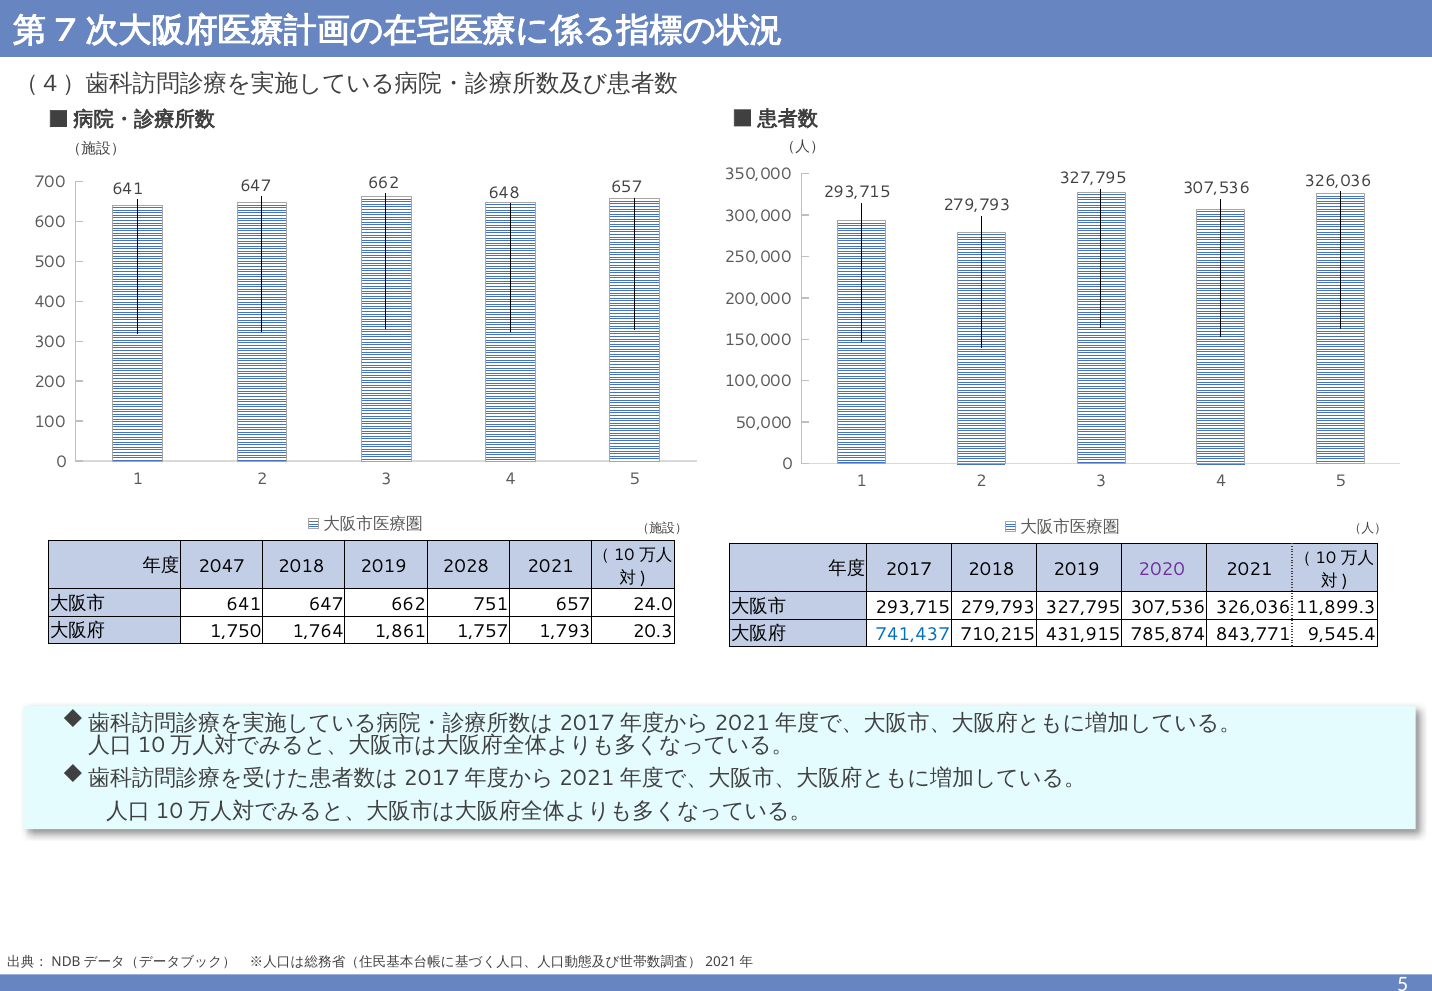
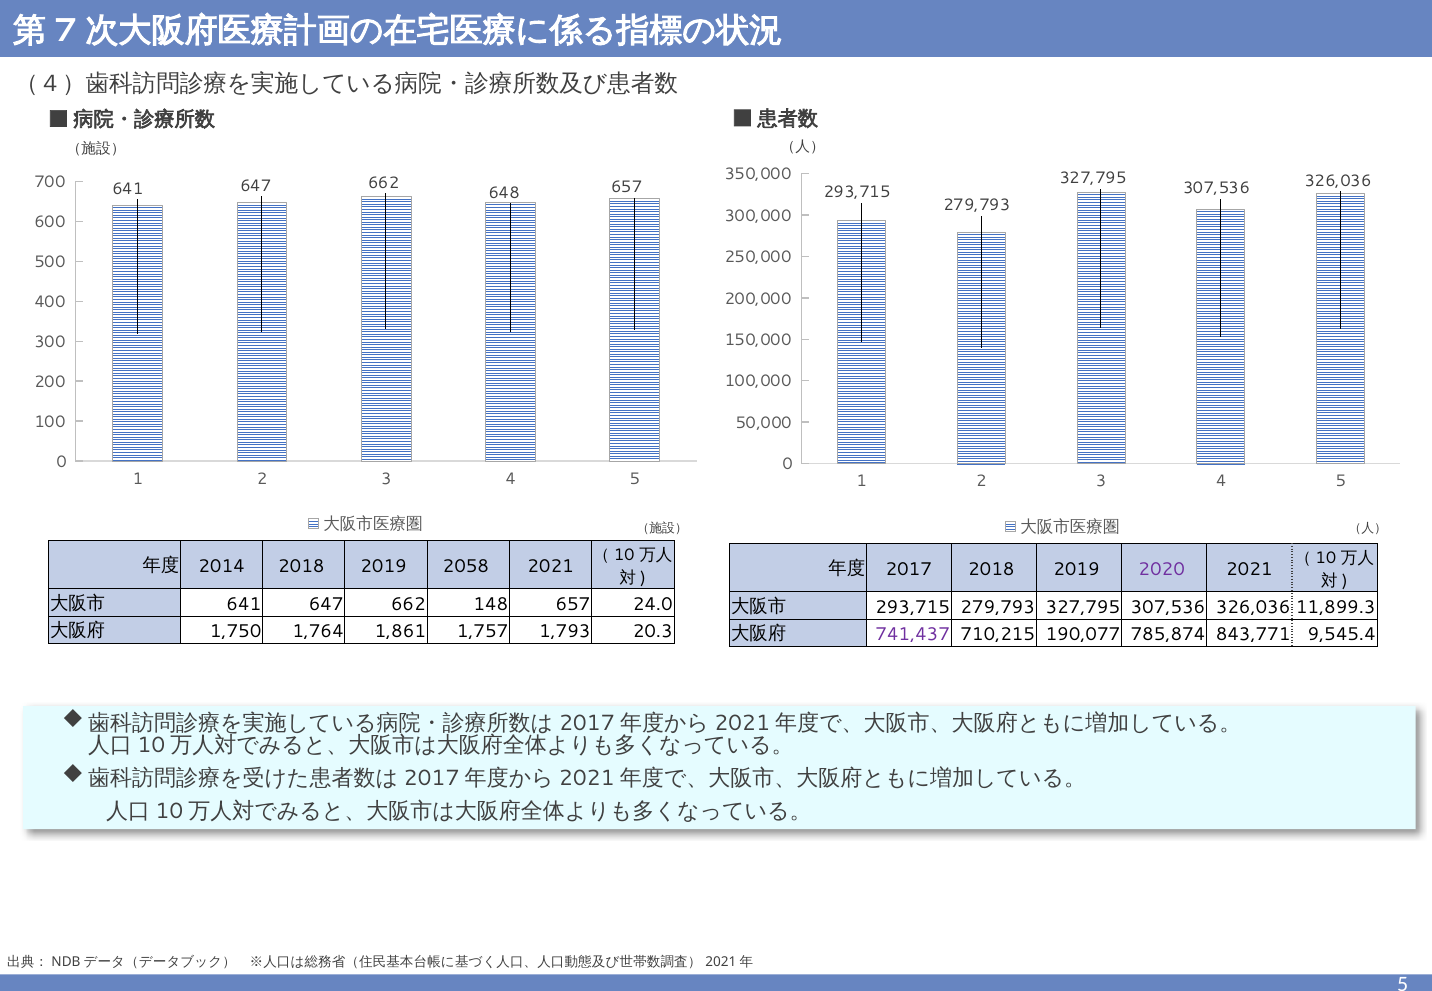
2047: 2047 -> 2014 (222, 567)
2028: 2028 -> 2058 (466, 567)
751: 751 -> 148 (491, 604)
741,437 colour: blue -> purple (913, 635)
431,915: 431,915 -> 190,077 (1083, 635)
